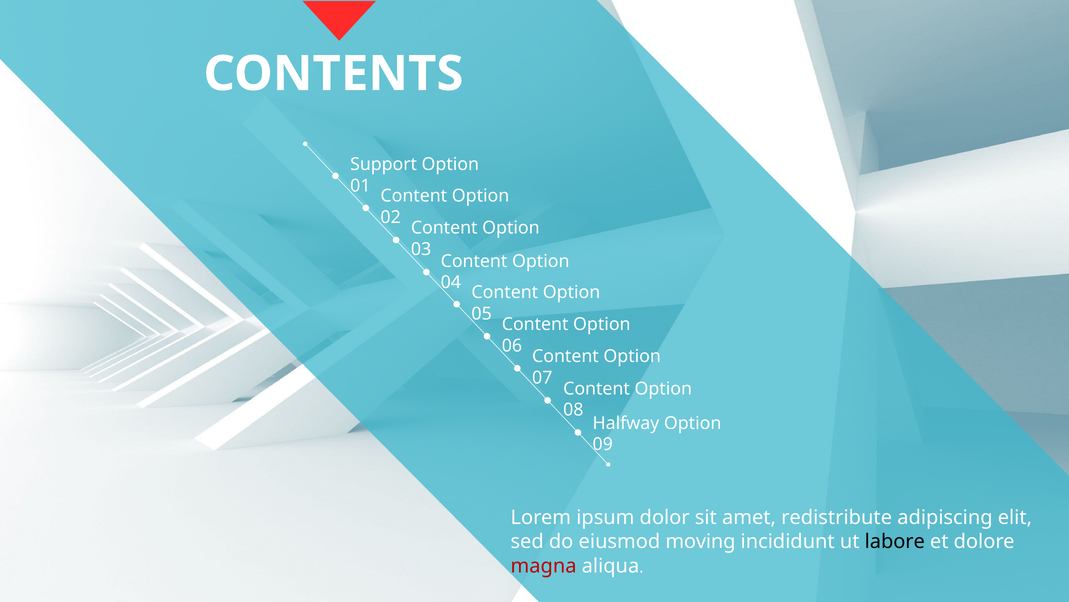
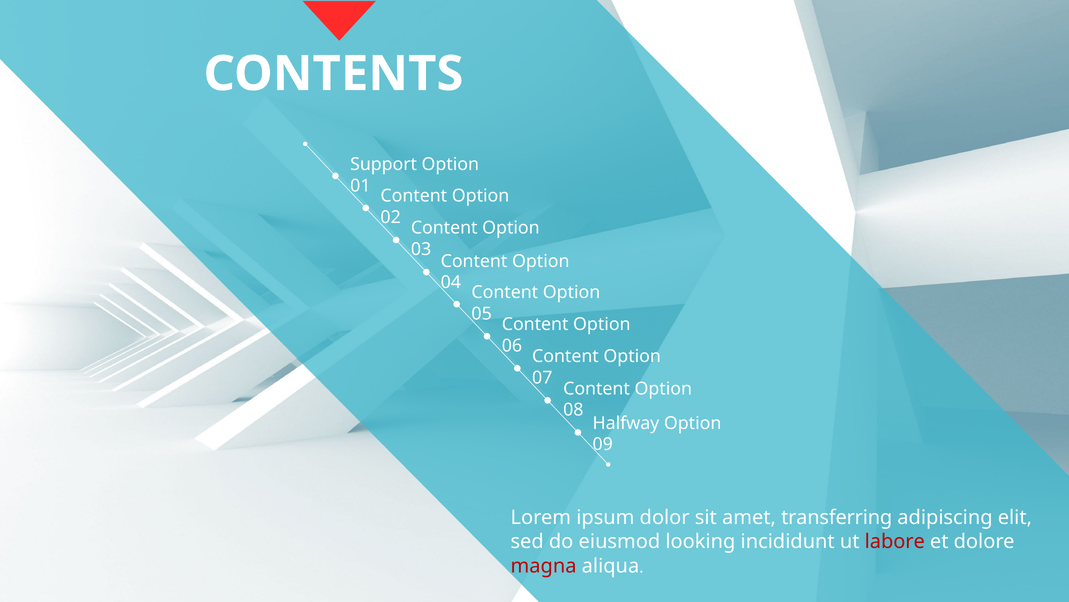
redistribute: redistribute -> transferring (837, 517)
moving: moving -> looking (700, 541)
labore colour: black -> red (895, 541)
